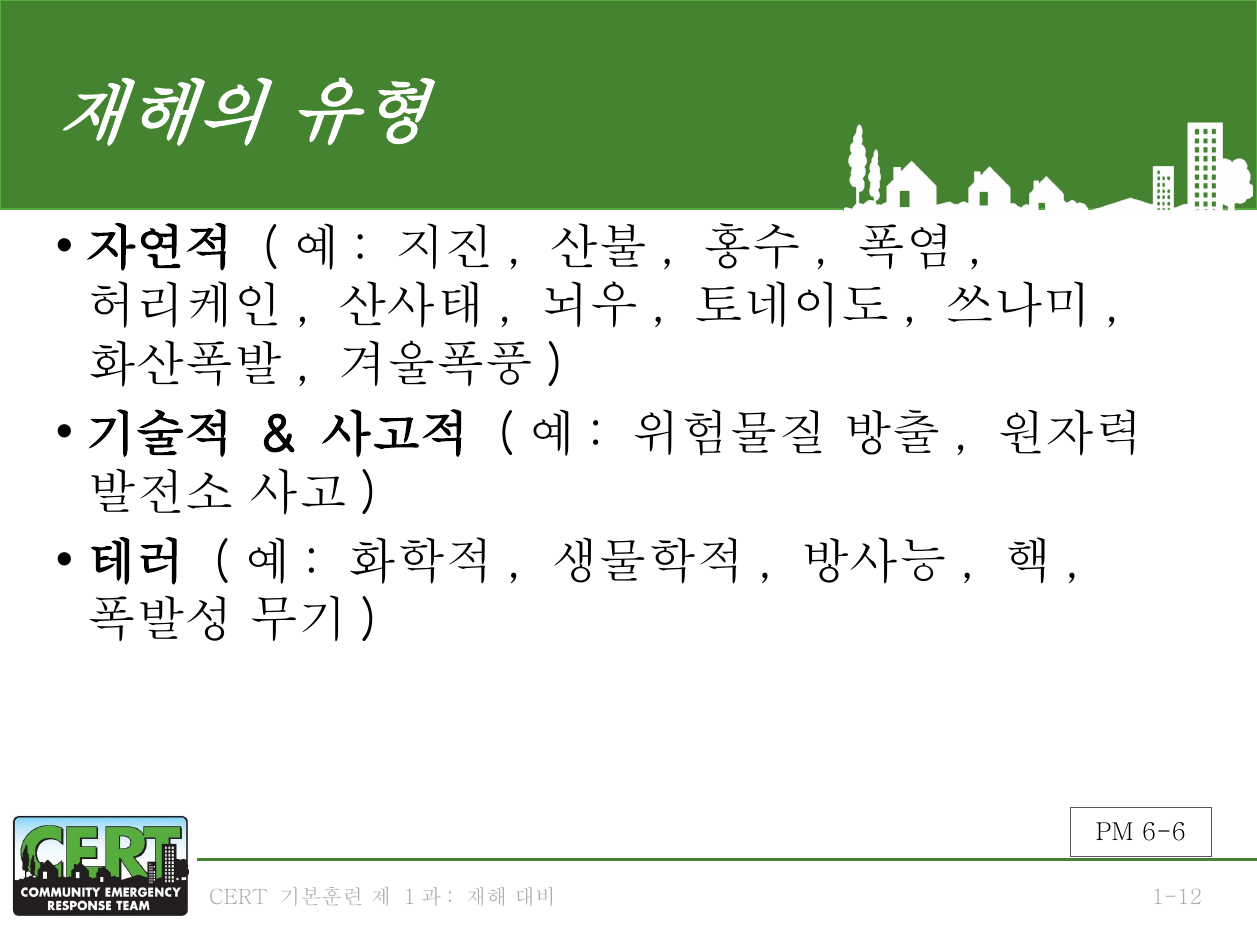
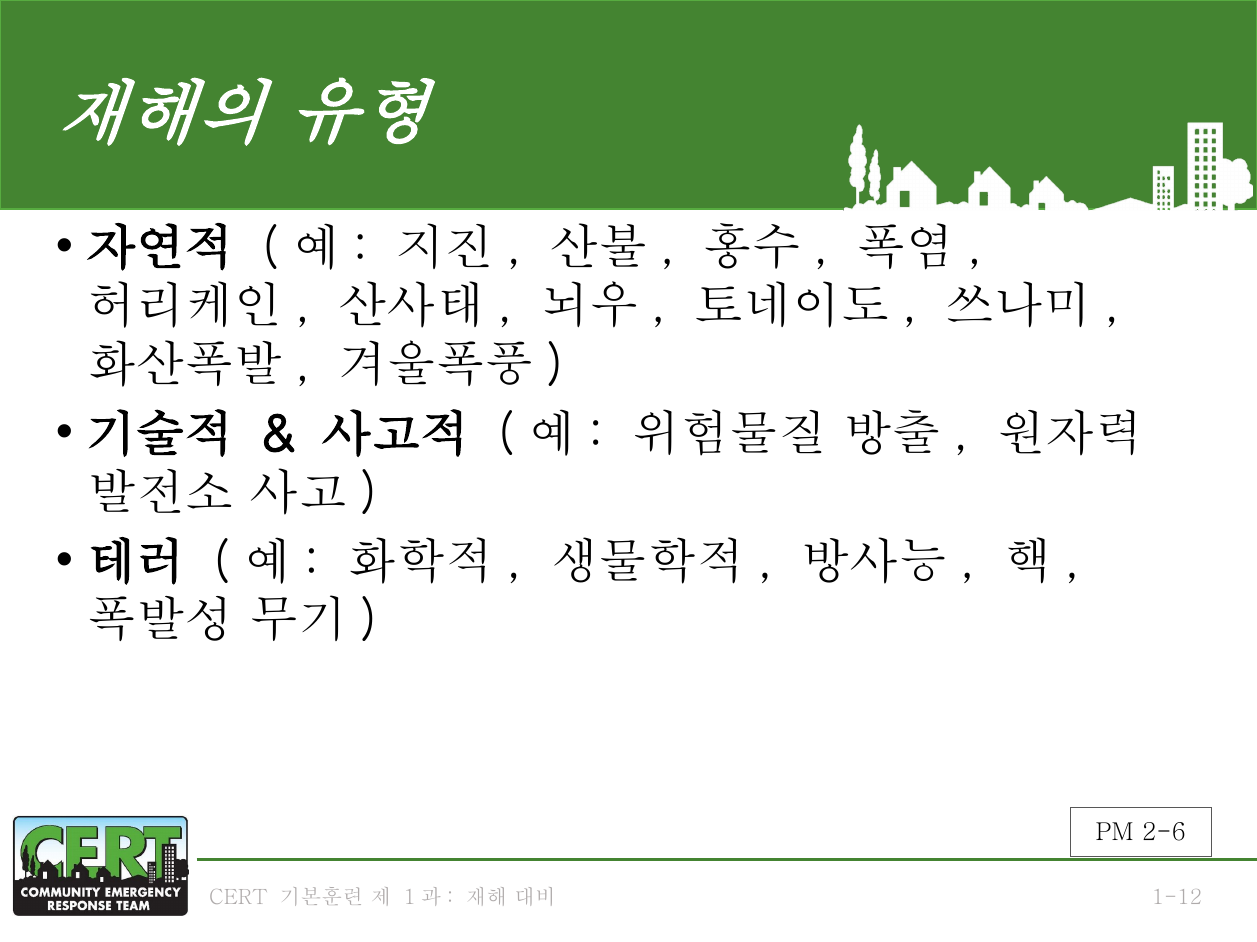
6-6: 6-6 -> 2-6 (1164, 833)
